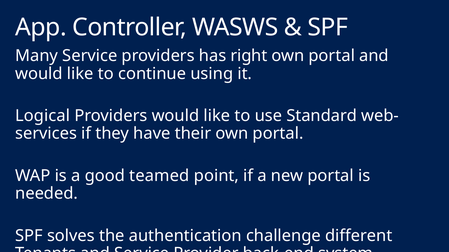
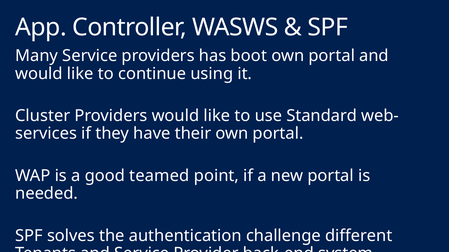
right: right -> boot (249, 56)
Logical: Logical -> Cluster (43, 116)
